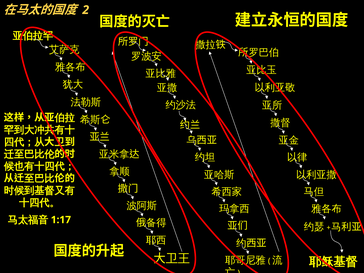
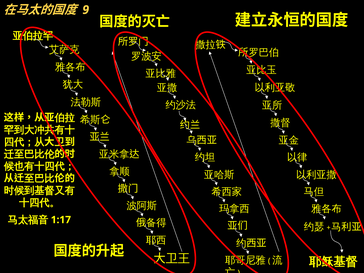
2: 2 -> 9 (86, 10)
